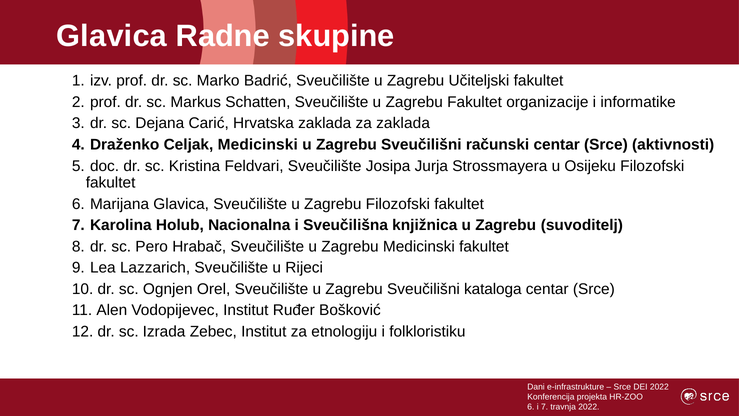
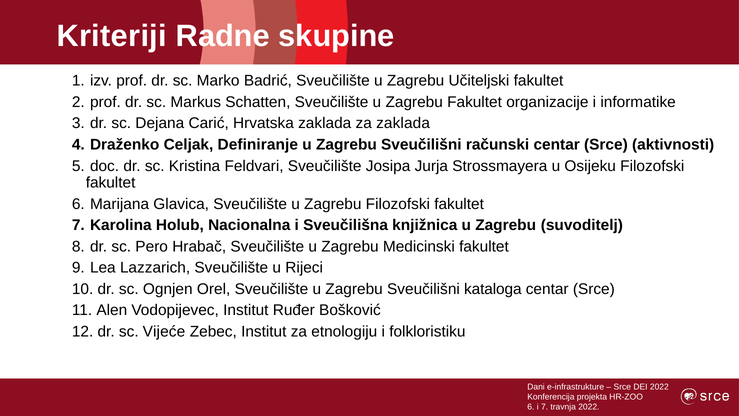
Glavica: Glavica -> Kriteriji (112, 36)
Celjak Medicinski: Medicinski -> Definiranje (258, 145)
Izrada: Izrada -> Vijeće (164, 331)
